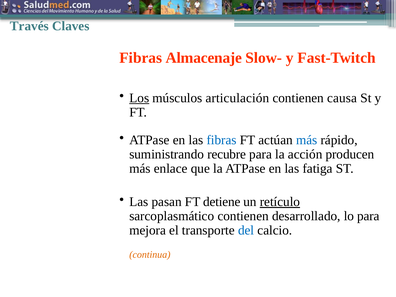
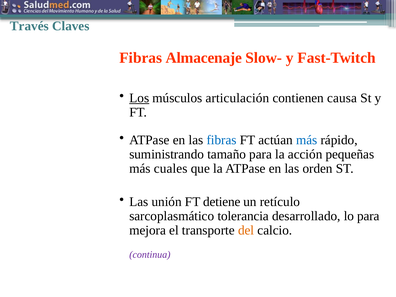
recubre: recubre -> tamaño (227, 154)
producen: producen -> pequeñas (350, 154)
enlace: enlace -> cuales (171, 169)
fatiga: fatiga -> orden (318, 169)
pasan: pasan -> unión (167, 202)
retículo underline: present -> none (280, 202)
sarcoplasmático contienen: contienen -> tolerancia (243, 216)
del colour: blue -> orange (246, 230)
continua colour: orange -> purple (150, 255)
